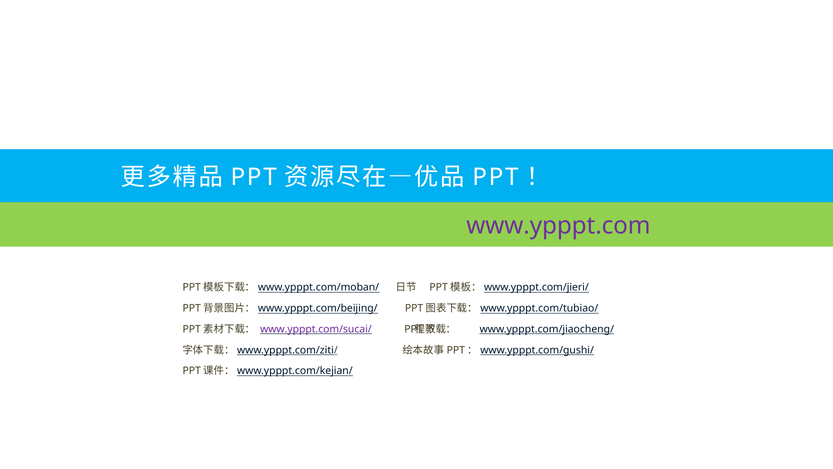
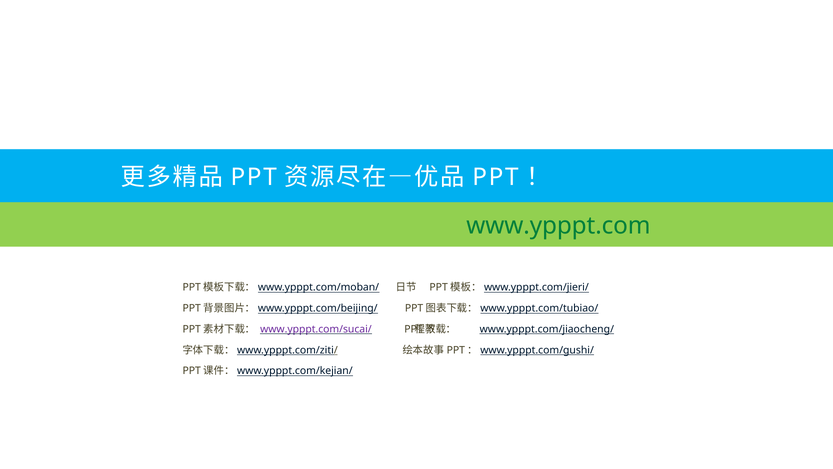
www.ypppt.com colour: purple -> green (558, 226)
